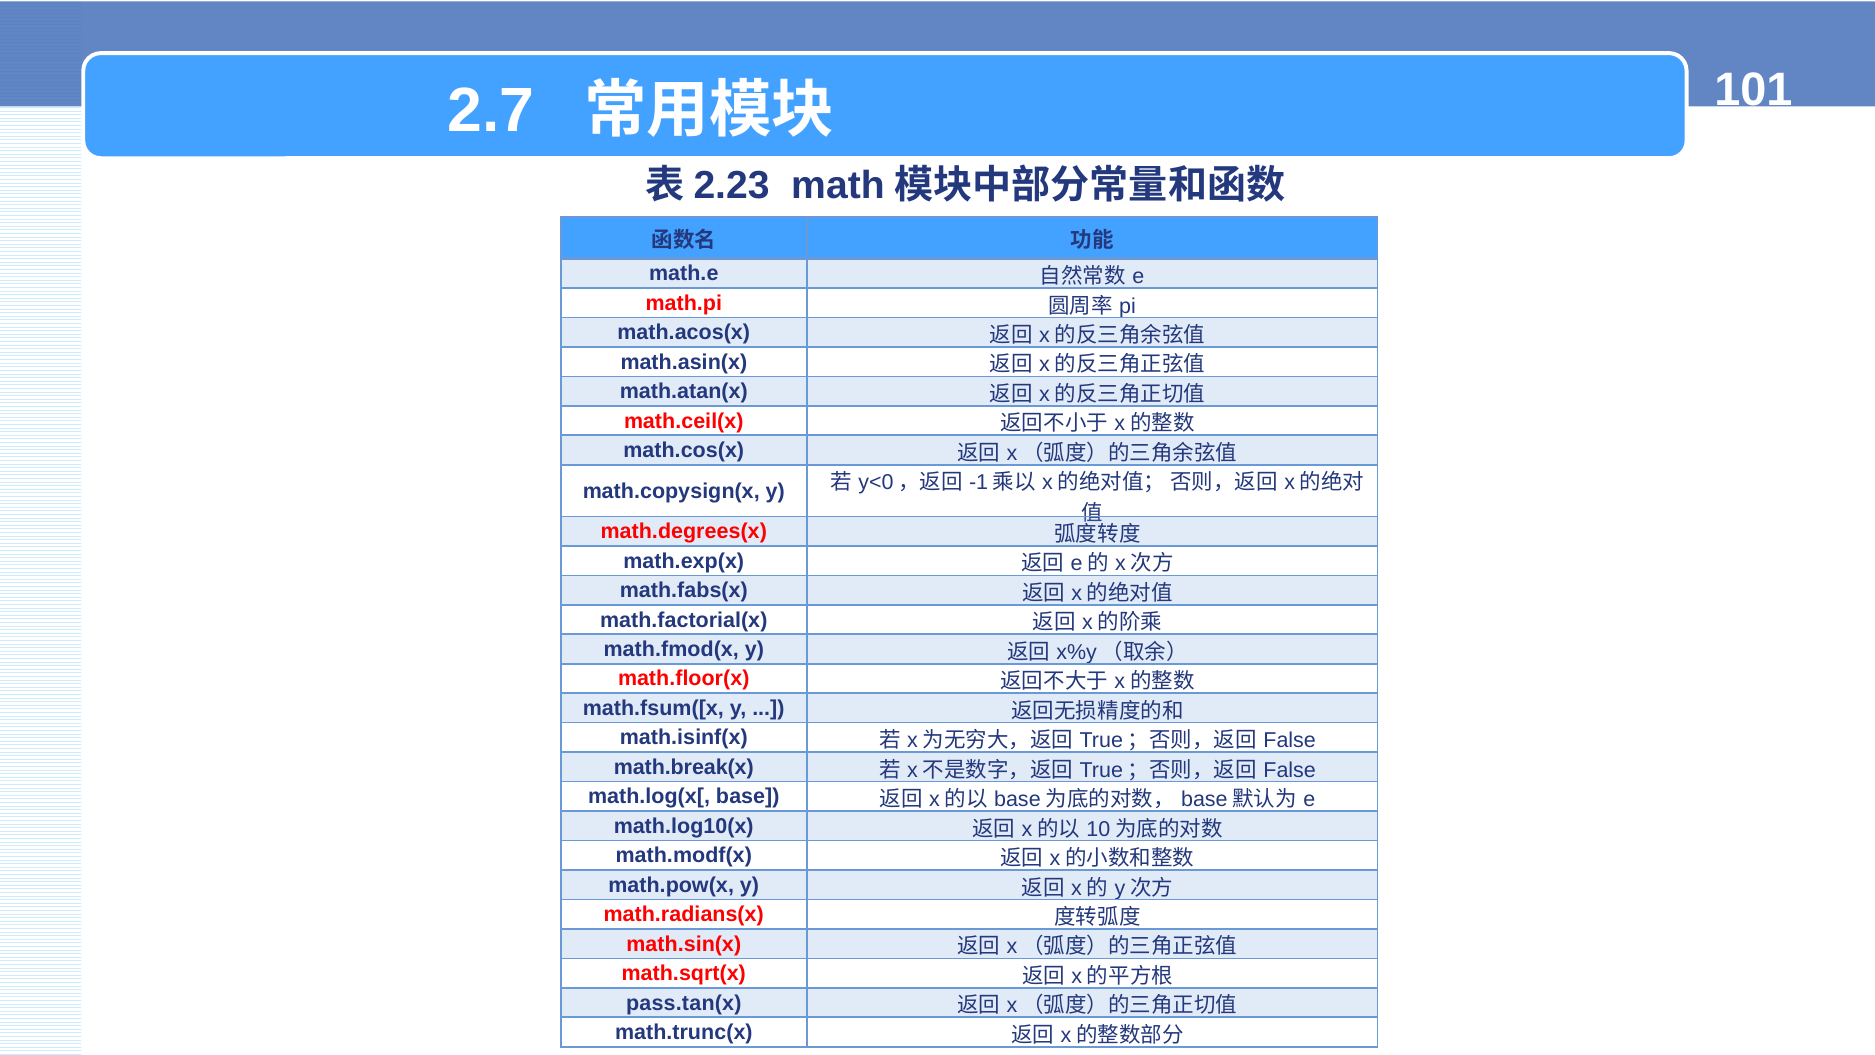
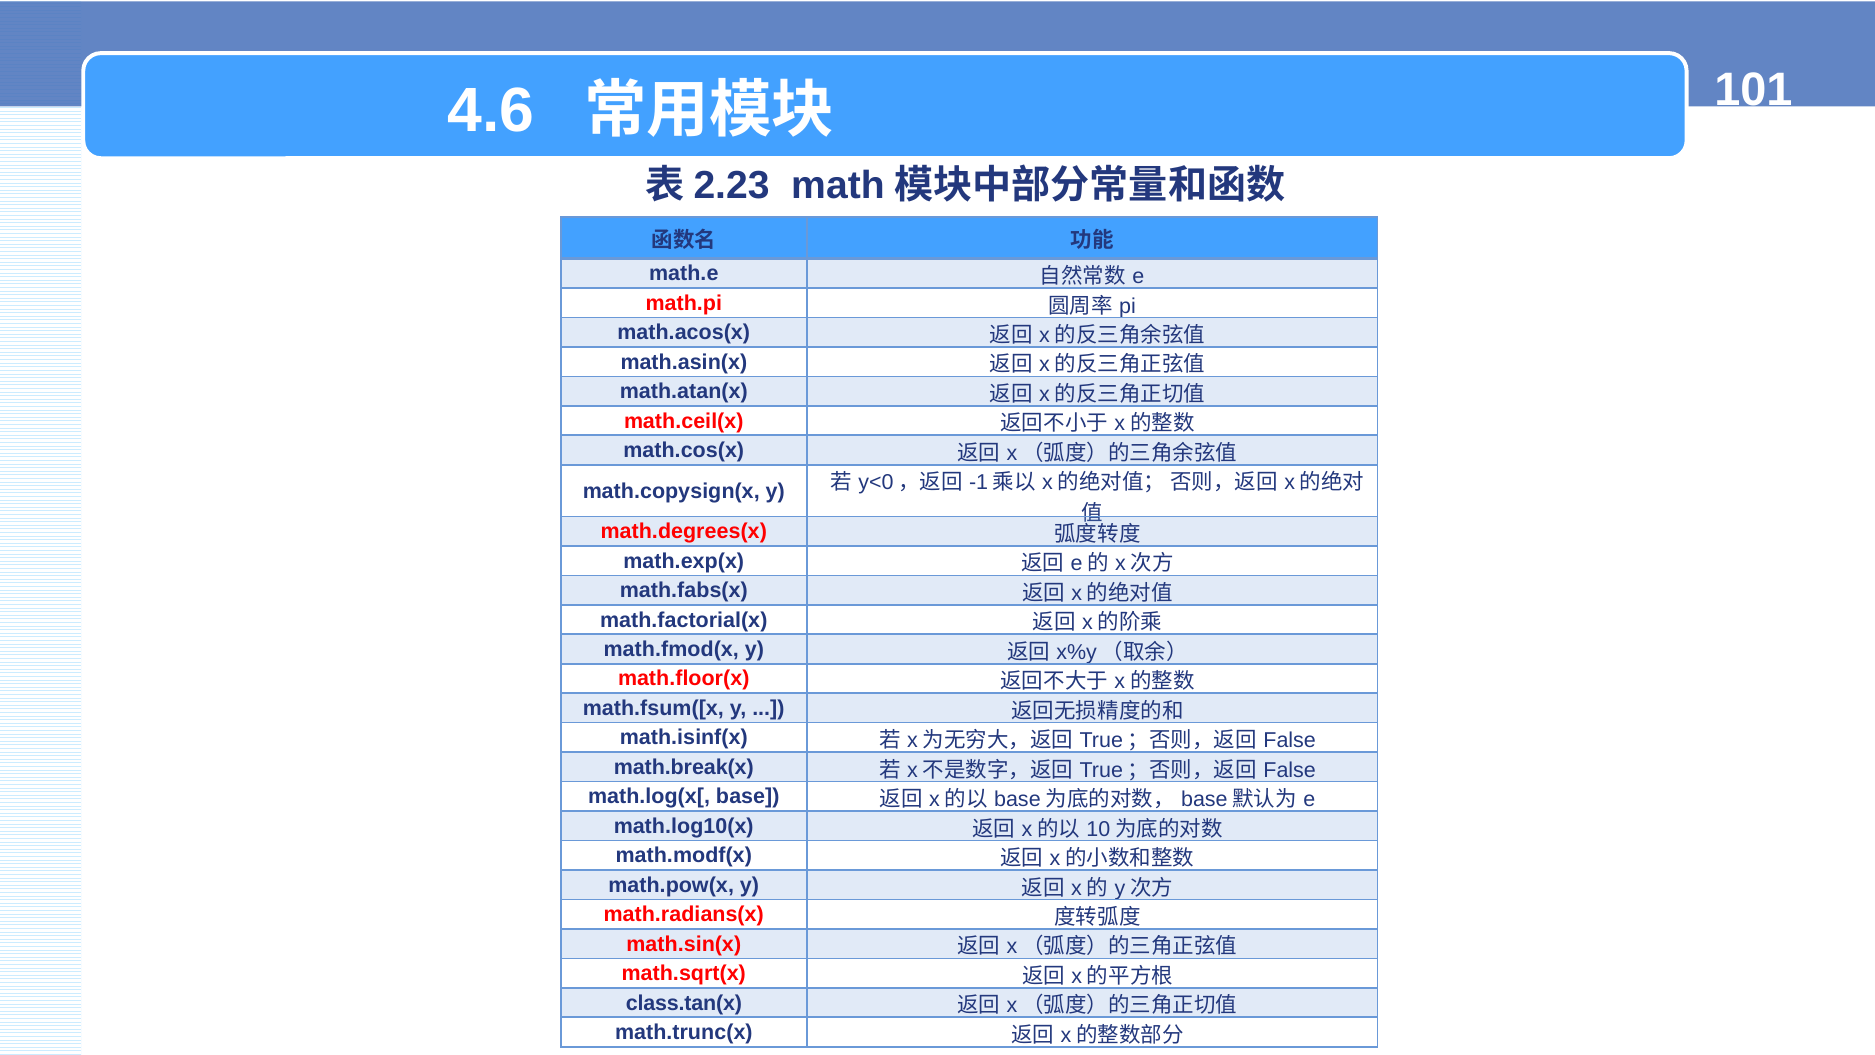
2.7: 2.7 -> 4.6 (491, 111)
pass.tan(x: pass.tan(x -> class.tan(x (684, 1003)
